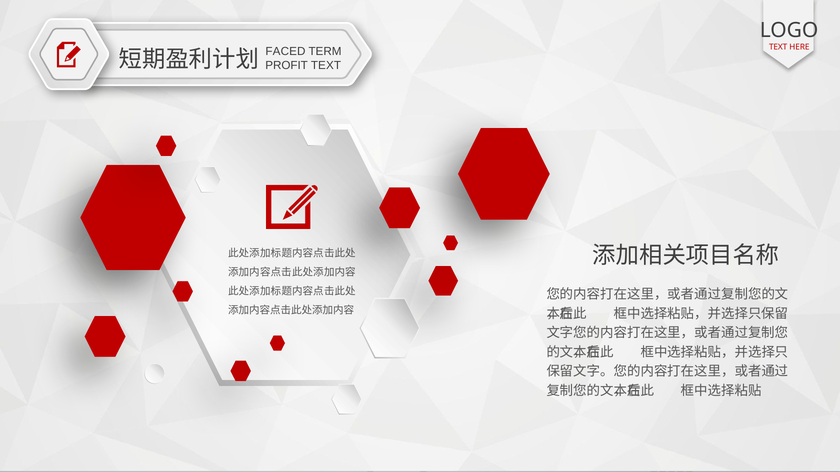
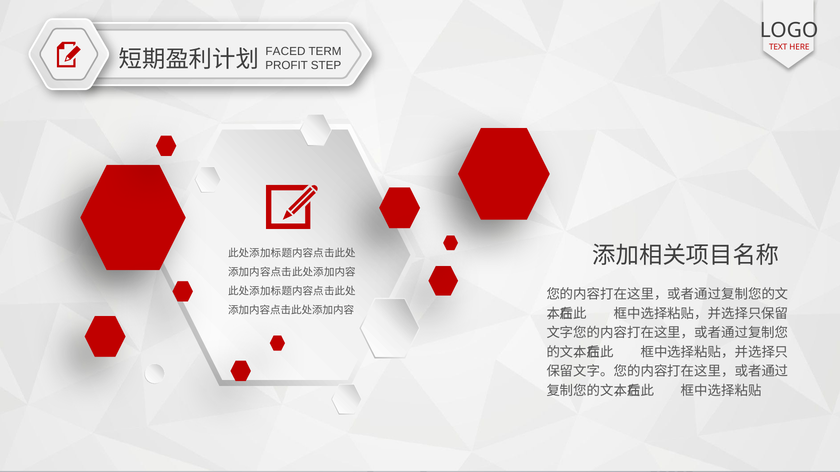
PROFIT TEXT: TEXT -> STEP (326, 65)
